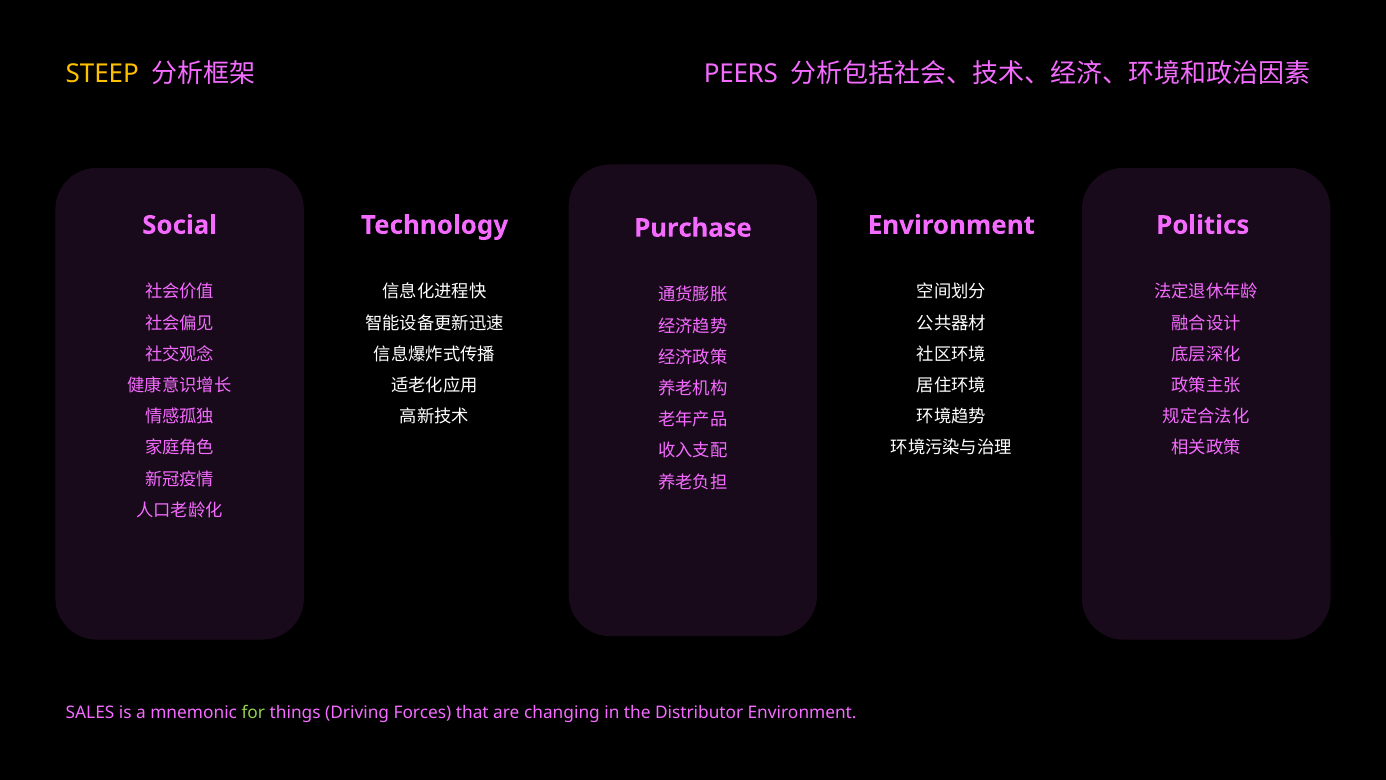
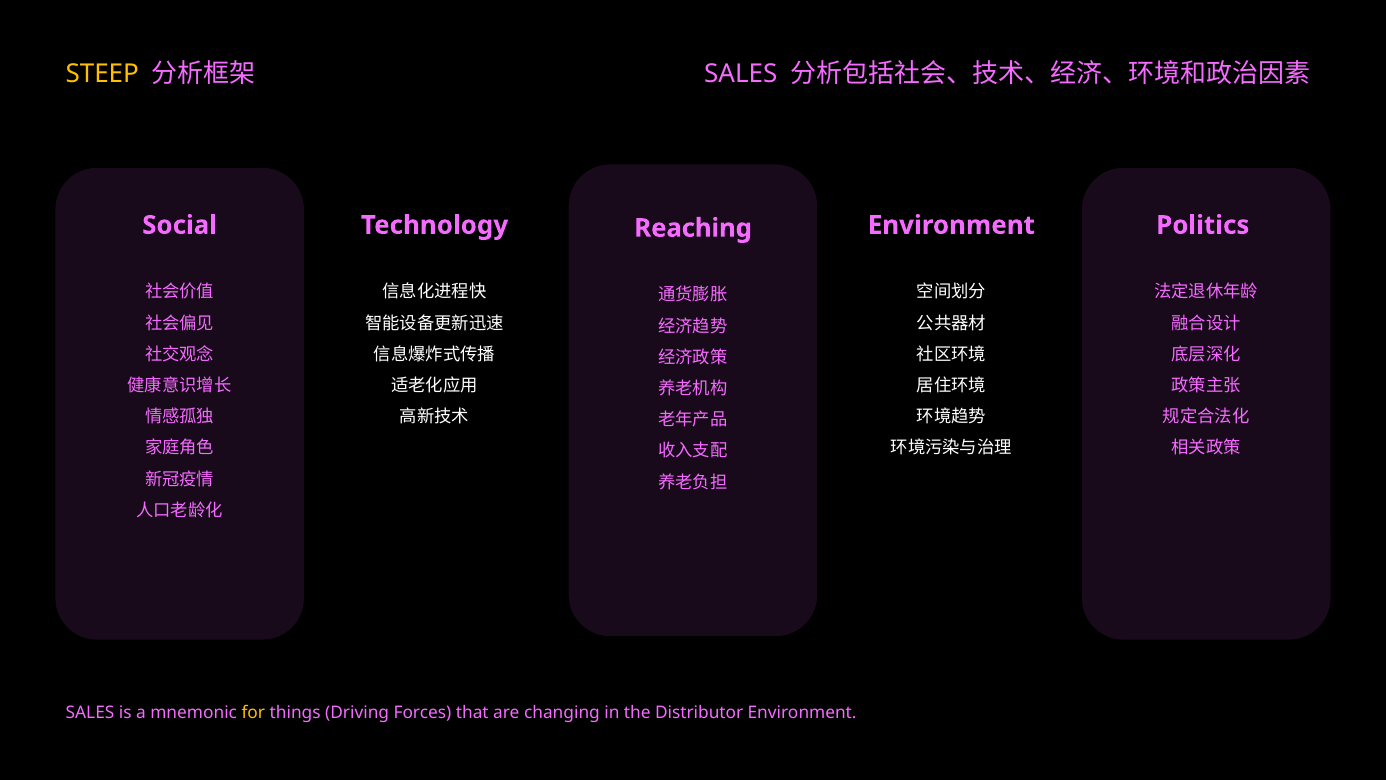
PEERS: PEERS -> SALES (741, 74)
Purchase: Purchase -> Reaching (693, 228)
for colour: light green -> yellow (253, 713)
